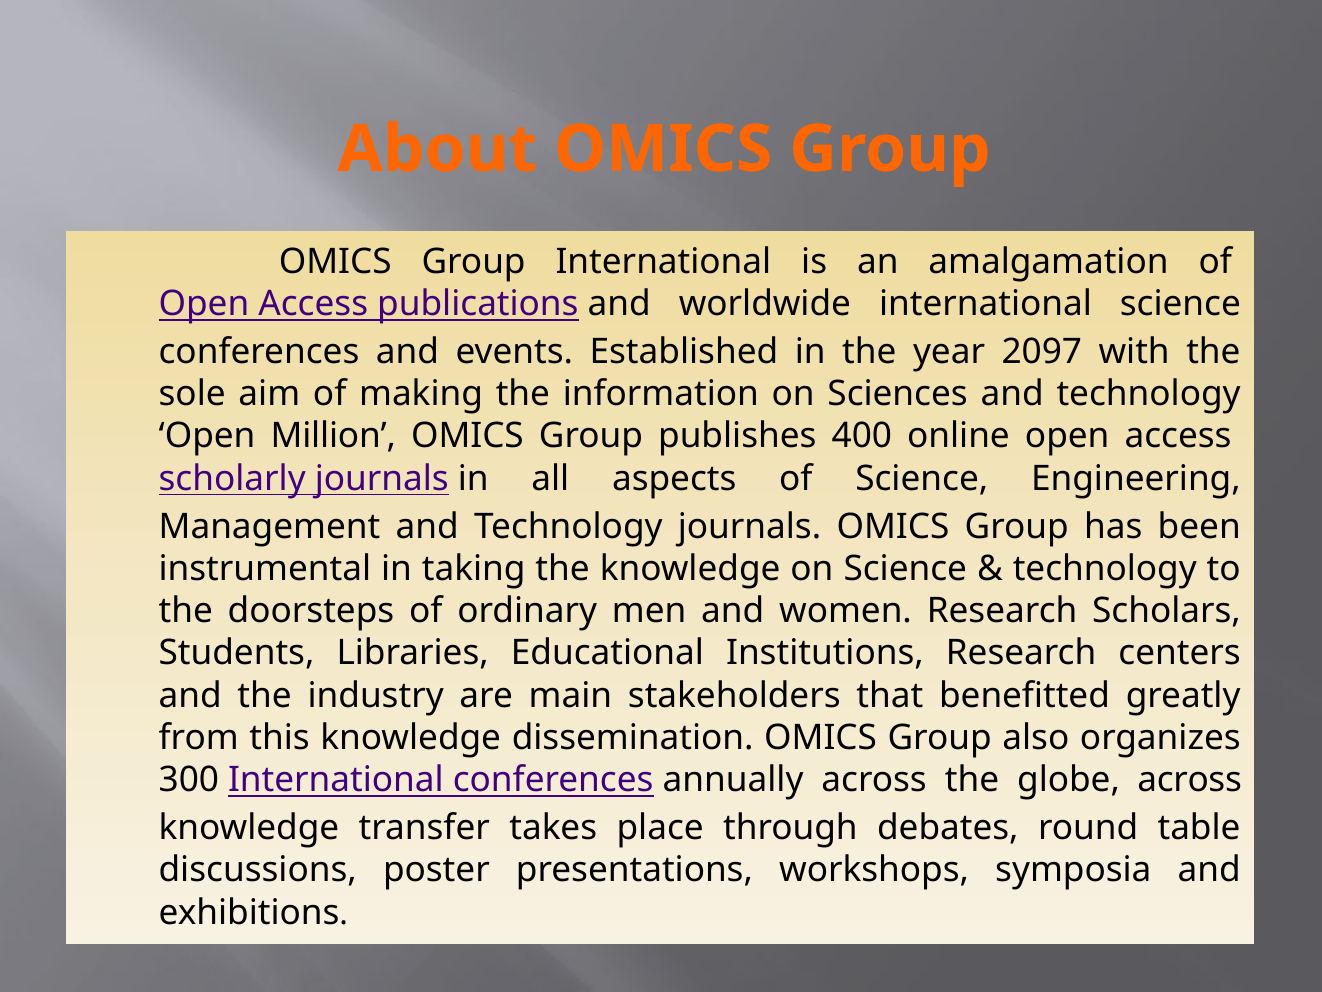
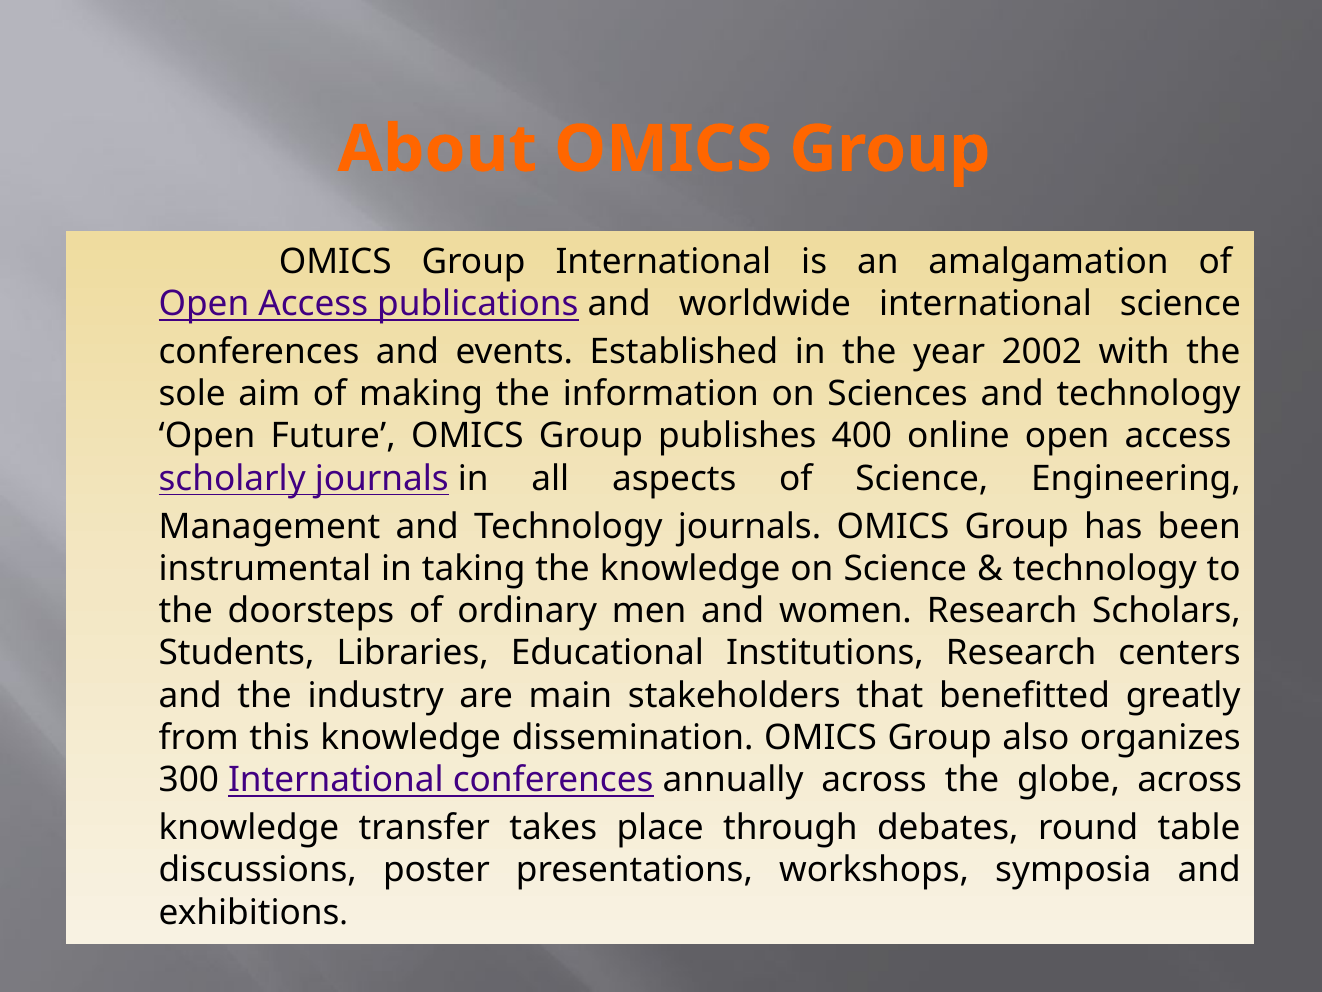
2097: 2097 -> 2002 (1042, 352)
Million: Million -> Future (333, 436)
